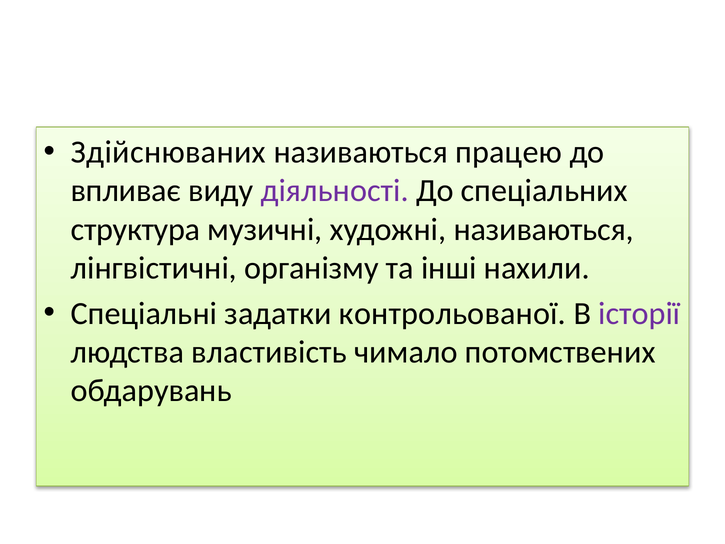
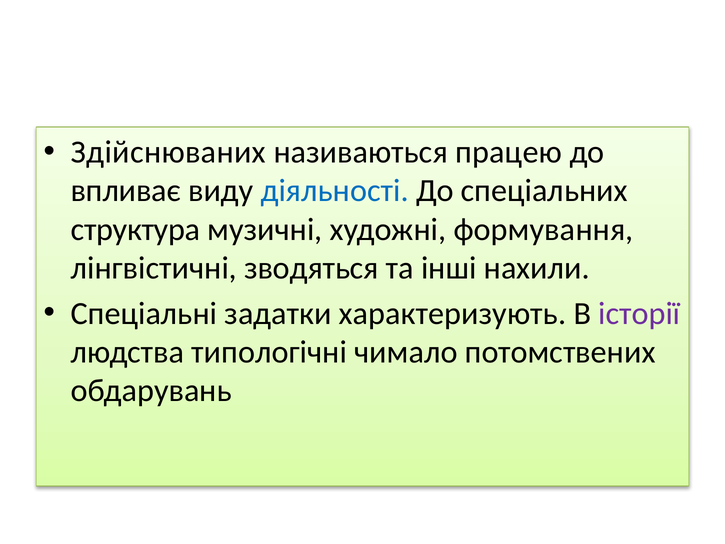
діяльності colour: purple -> blue (335, 191)
художні називаються: називаються -> формування (544, 229)
організму: організму -> зводяться (311, 268)
контрольованої: контрольованої -> характеризують (453, 313)
властивість: властивість -> типологічні (269, 352)
